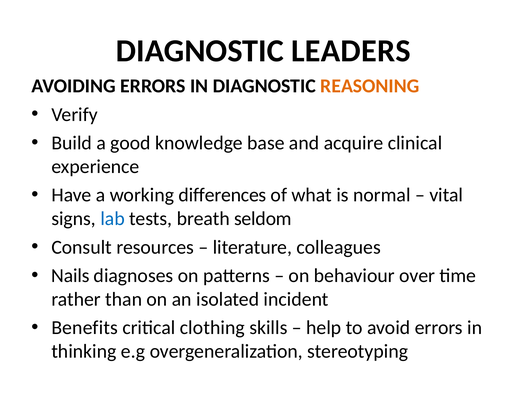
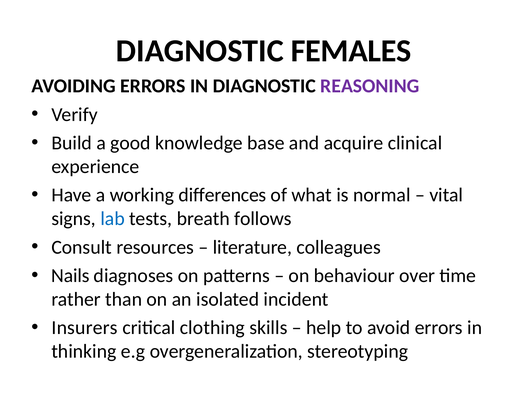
LEADERS: LEADERS -> FEMALES (351, 51)
REASONING colour: orange -> purple (370, 86)
seldom: seldom -> follows (263, 219)
Benefits: Benefits -> Insurers (85, 328)
